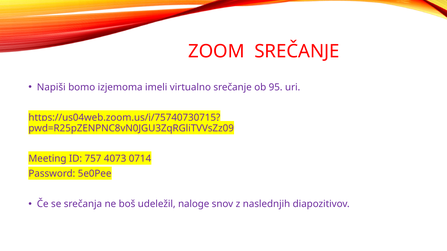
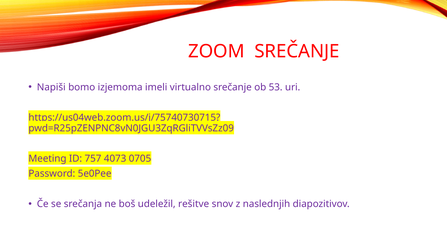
95: 95 -> 53 (276, 87)
0714: 0714 -> 0705 (140, 159)
naloge: naloge -> rešitve (194, 204)
